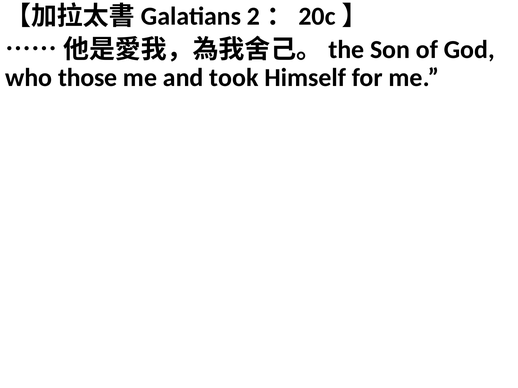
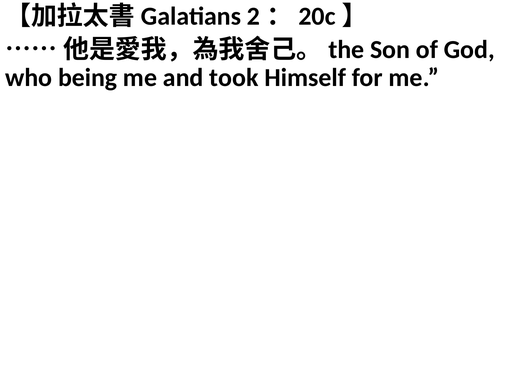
those: those -> being (88, 78)
